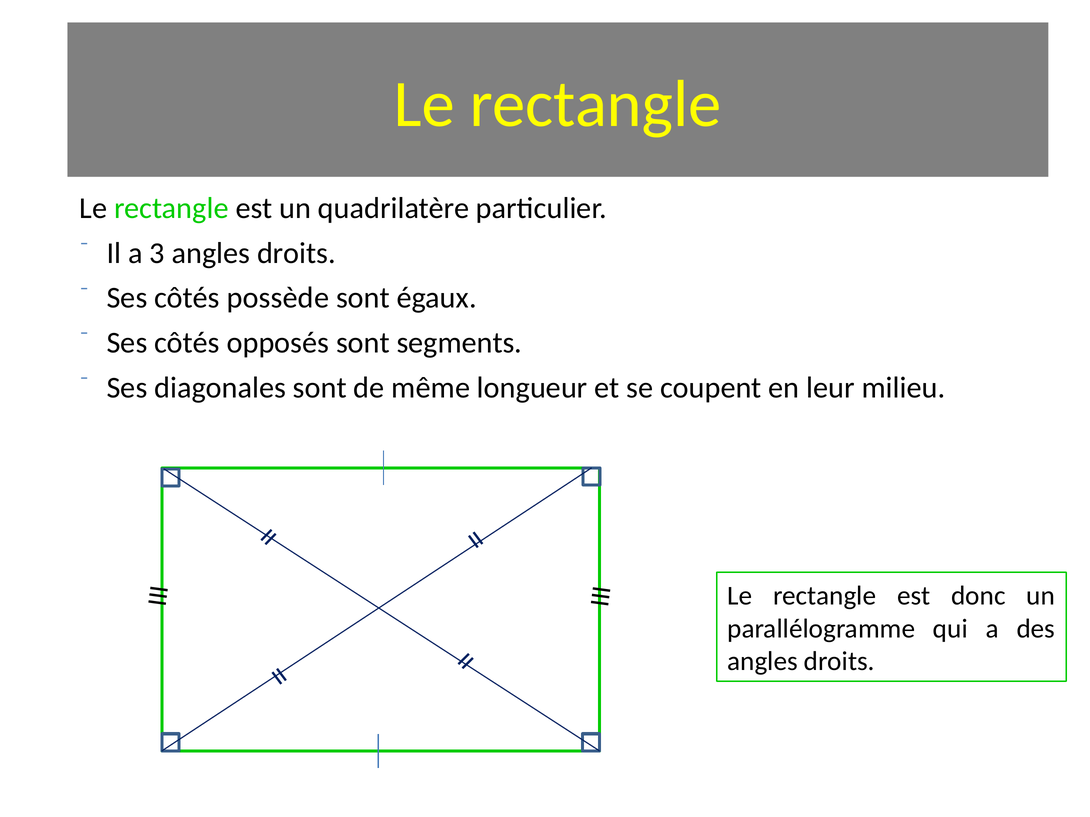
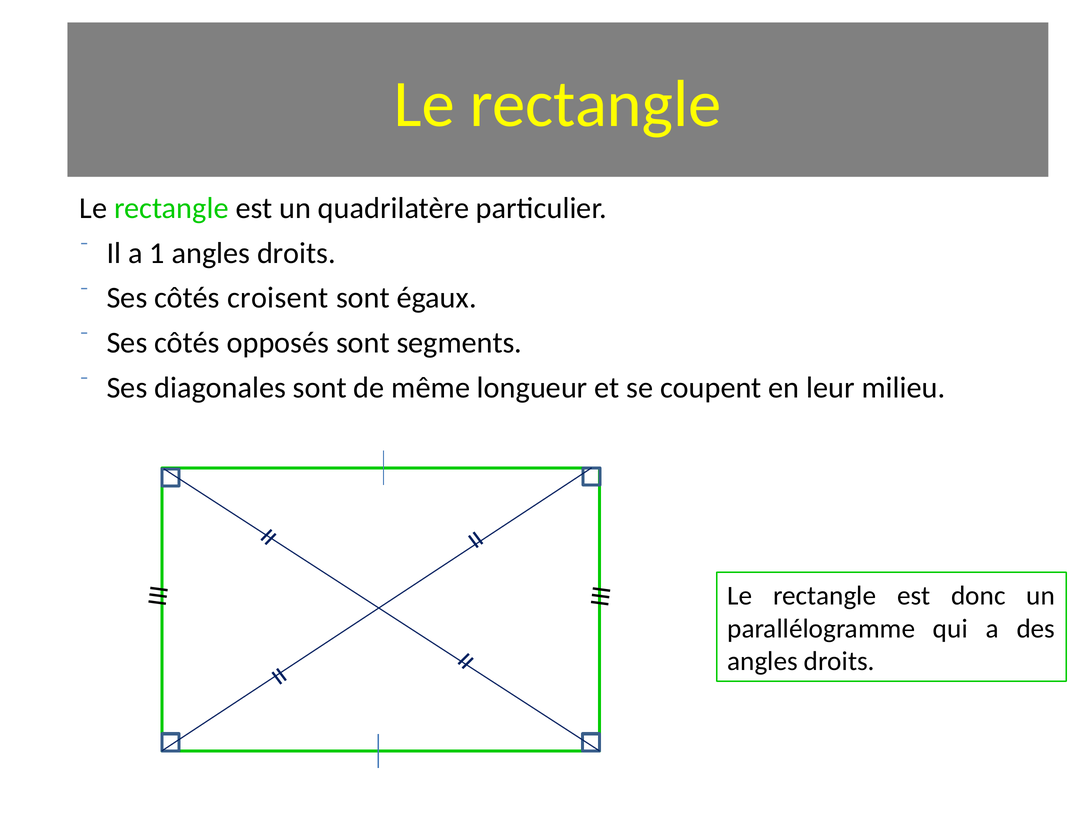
3: 3 -> 1 (157, 253)
possède: possède -> croisent (278, 298)
